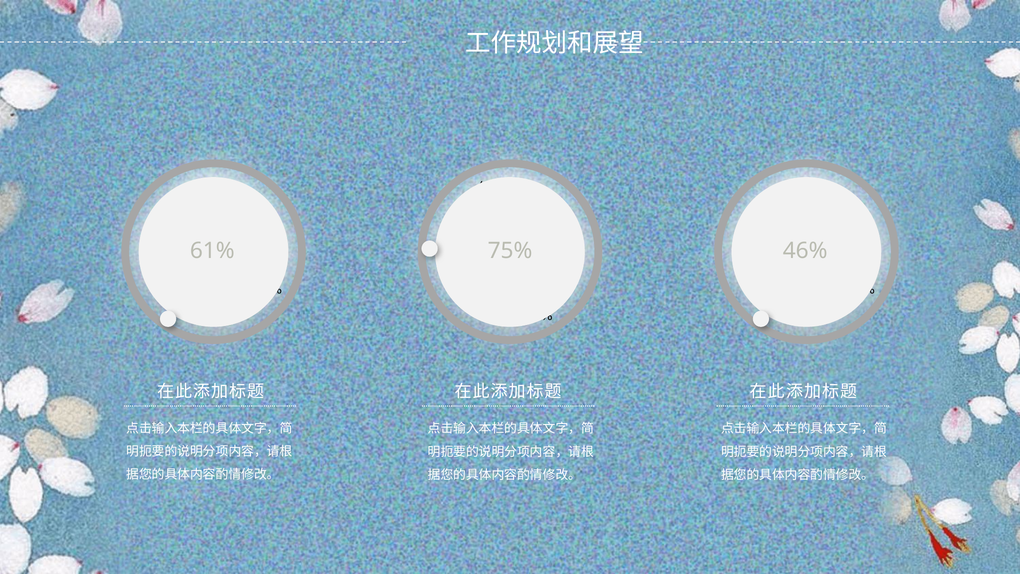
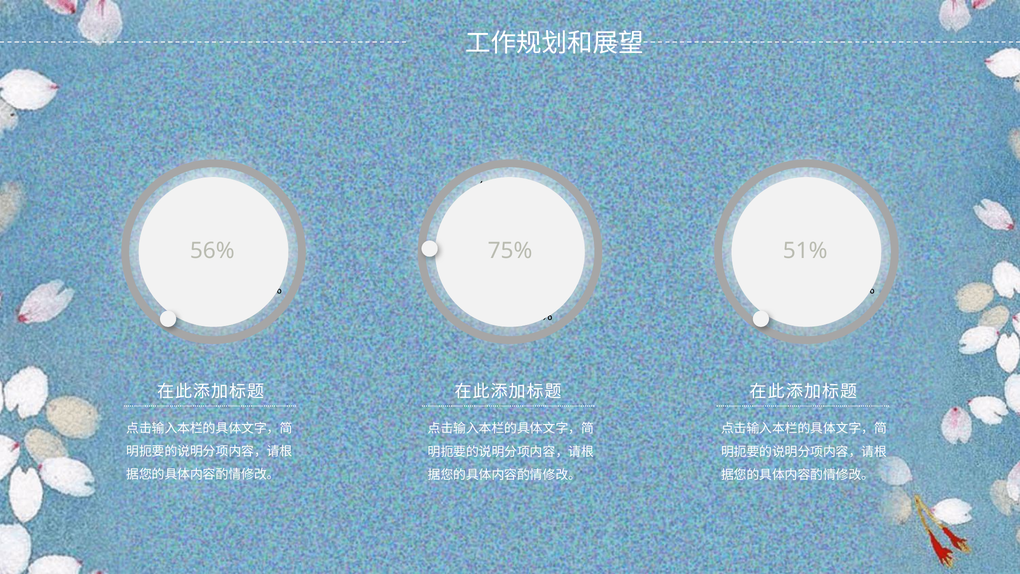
61%: 61% -> 56% (212, 251)
46%: 46% -> 51% (805, 251)
